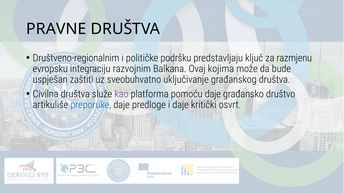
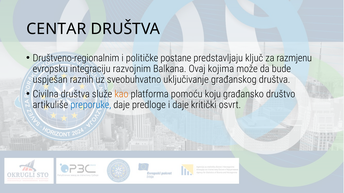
PRAVNE: PRAVNE -> CENTAR (56, 29)
podršku: podršku -> postane (176, 58)
zaštiti: zaštiti -> raznih (82, 80)
kao colour: purple -> orange (121, 94)
pomoću daje: daje -> koju (213, 94)
